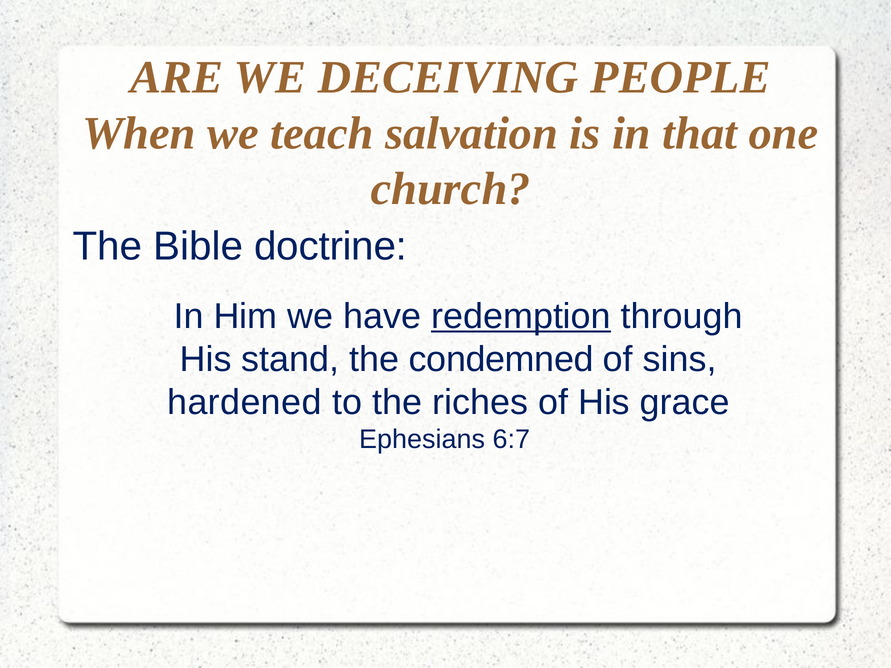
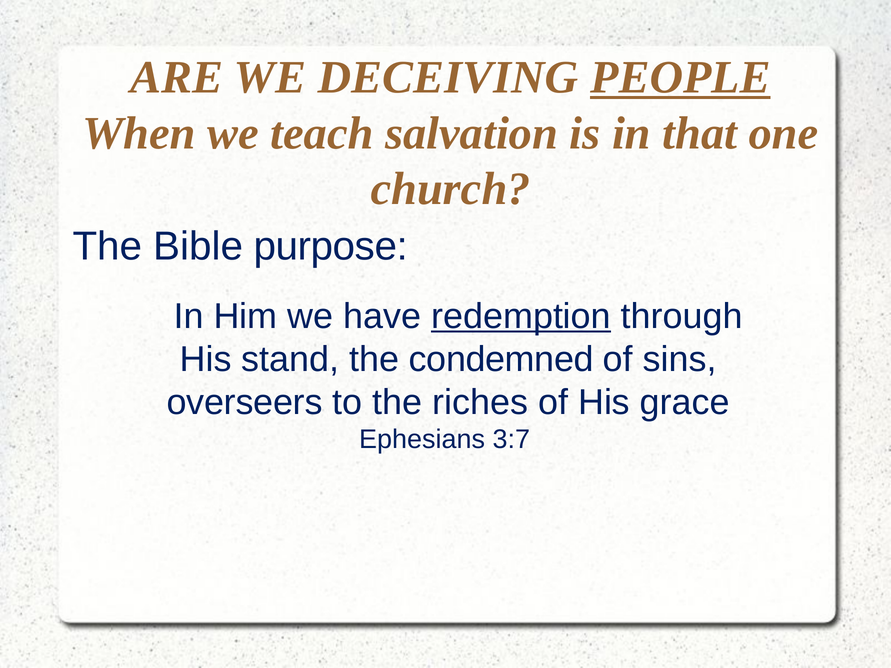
PEOPLE underline: none -> present (680, 78)
doctrine: doctrine -> purpose (331, 247)
hardened: hardened -> overseers (245, 403)
6:7: 6:7 -> 3:7 (511, 440)
